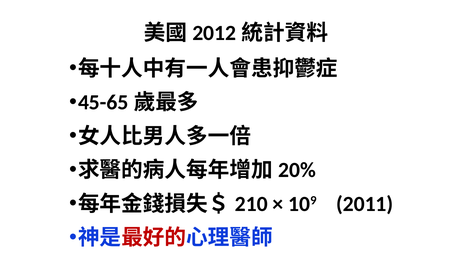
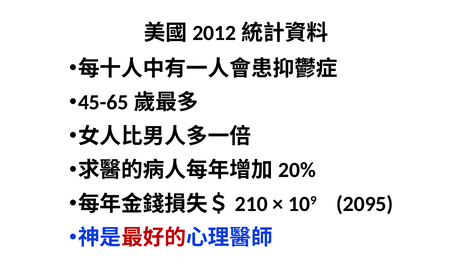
2011: 2011 -> 2095 (365, 204)
